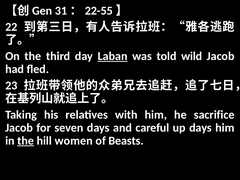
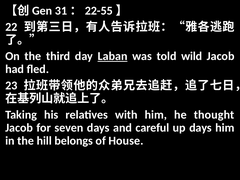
sacrifice: sacrifice -> thought (214, 115)
the underline: present -> none (26, 141)
women: women -> belongs (74, 141)
Beasts: Beasts -> House (126, 141)
